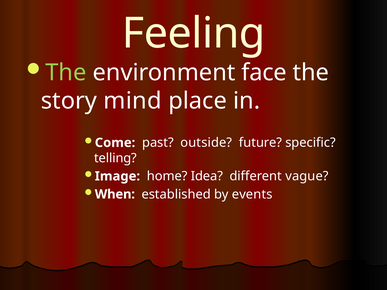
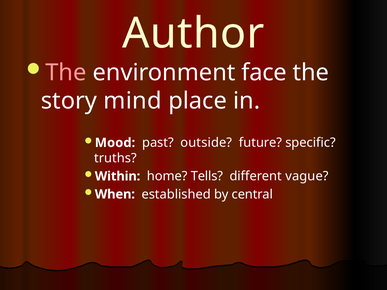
Feeling: Feeling -> Author (193, 34)
The colour: light green -> pink (66, 73)
Come: Come -> Mood (115, 143)
telling: telling -> truths (115, 158)
Image: Image -> Within (118, 176)
Idea: Idea -> Tells (207, 176)
events: events -> central (252, 194)
